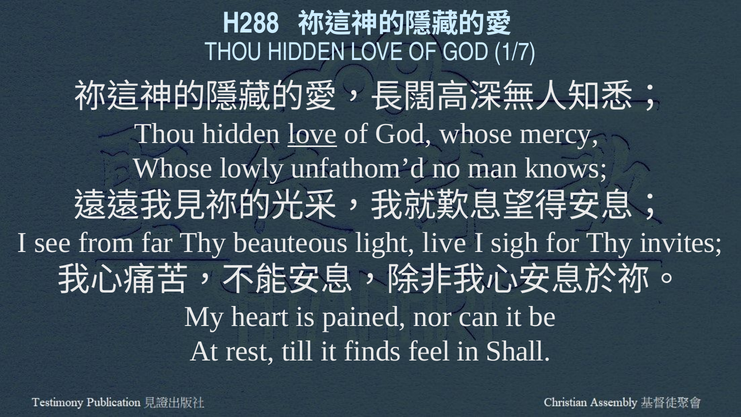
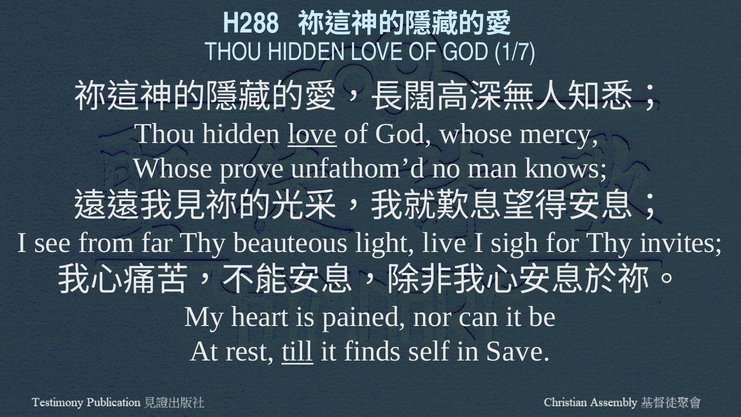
lowly: lowly -> prove (252, 168)
till underline: none -> present (297, 351)
feel: feel -> self (429, 351)
Shall: Shall -> Save (518, 351)
